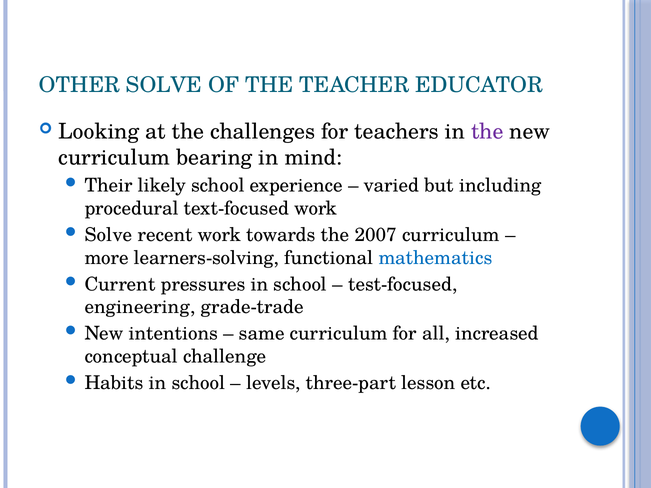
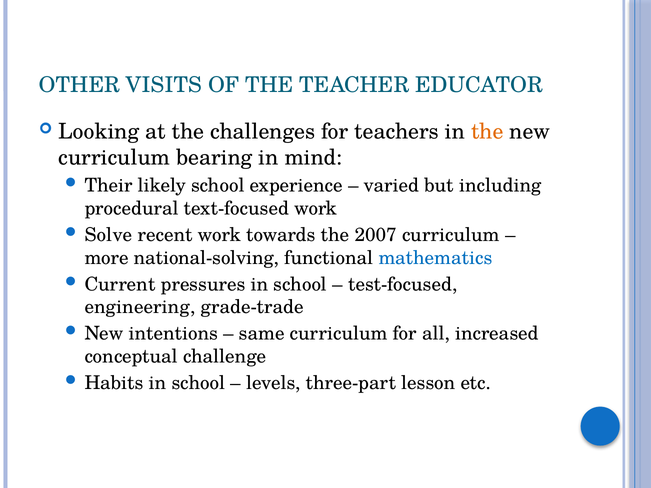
OTHER SOLVE: SOLVE -> VISITS (164, 85)
the colour: purple -> orange (487, 132)
learners-solving: learners-solving -> national-solving (207, 258)
